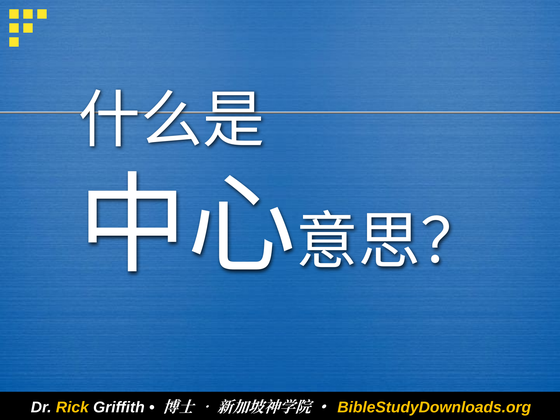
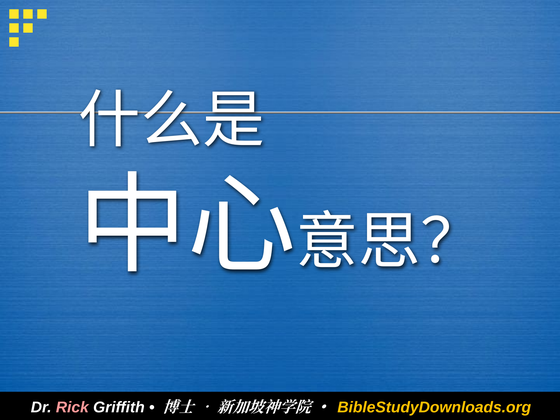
Rick colour: yellow -> pink (72, 407)
